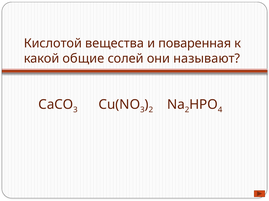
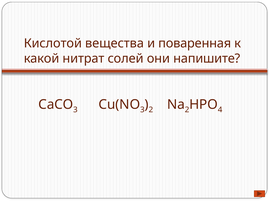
общие: общие -> нитрат (83, 59)
называют: называют -> напишите (207, 59)
